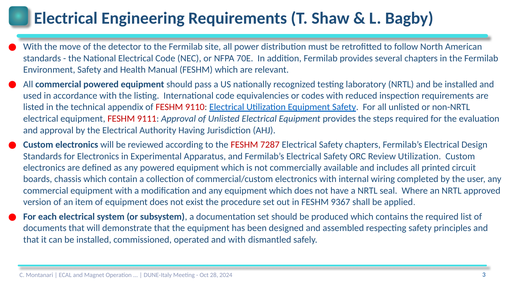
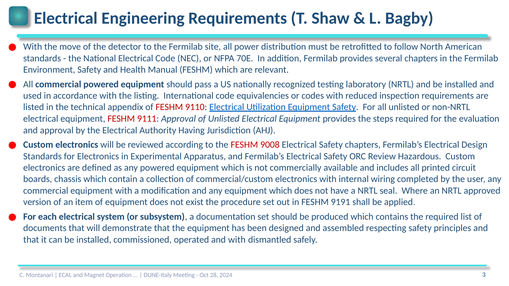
7287: 7287 -> 9008 (270, 145)
Review Utilization: Utilization -> Hazardous (420, 156)
9367: 9367 -> 9191 (341, 202)
